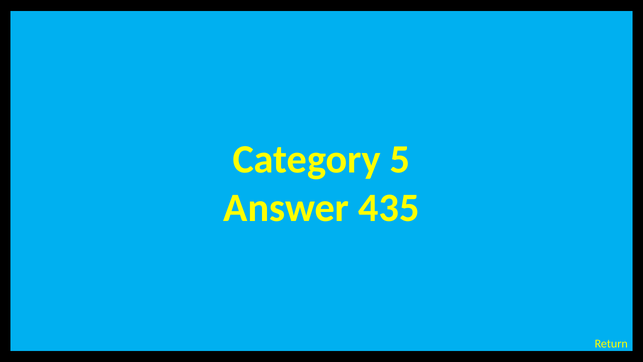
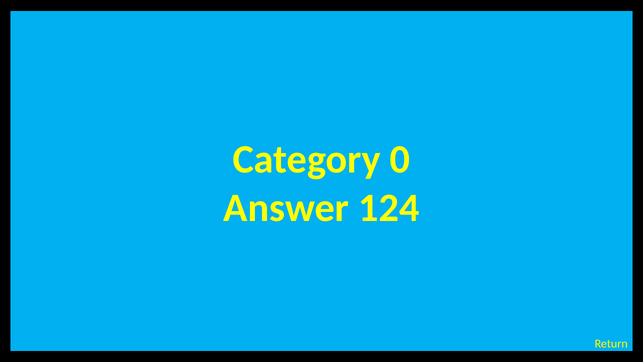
5: 5 -> 0 (400, 160)
435: 435 -> 124 (389, 208)
